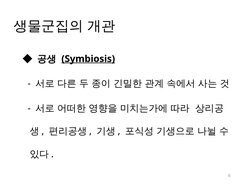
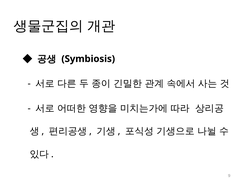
Symbiosis underline: present -> none (88, 59)
